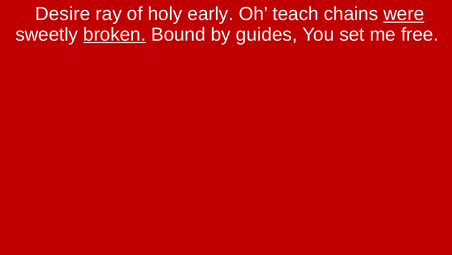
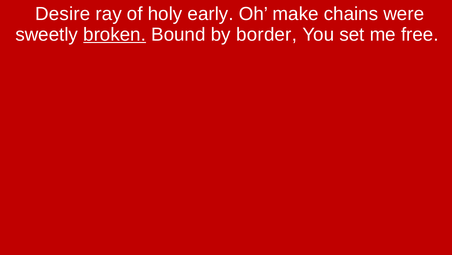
teach: teach -> make (296, 14)
were underline: present -> none (404, 14)
guides: guides -> border (267, 34)
